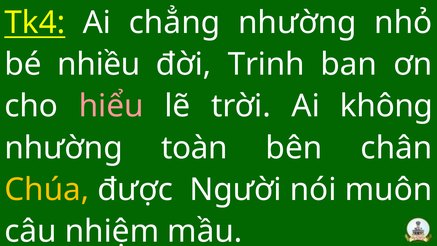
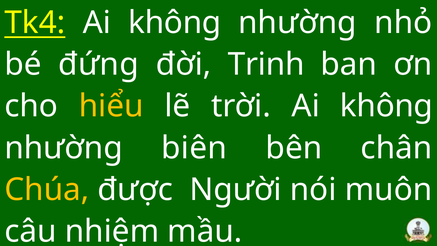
Tk4 Ai chẳng: chẳng -> không (175, 23)
nhiều: nhiều -> đứng (99, 65)
hiểu colour: pink -> yellow (111, 106)
toàn: toàn -> biên (194, 148)
